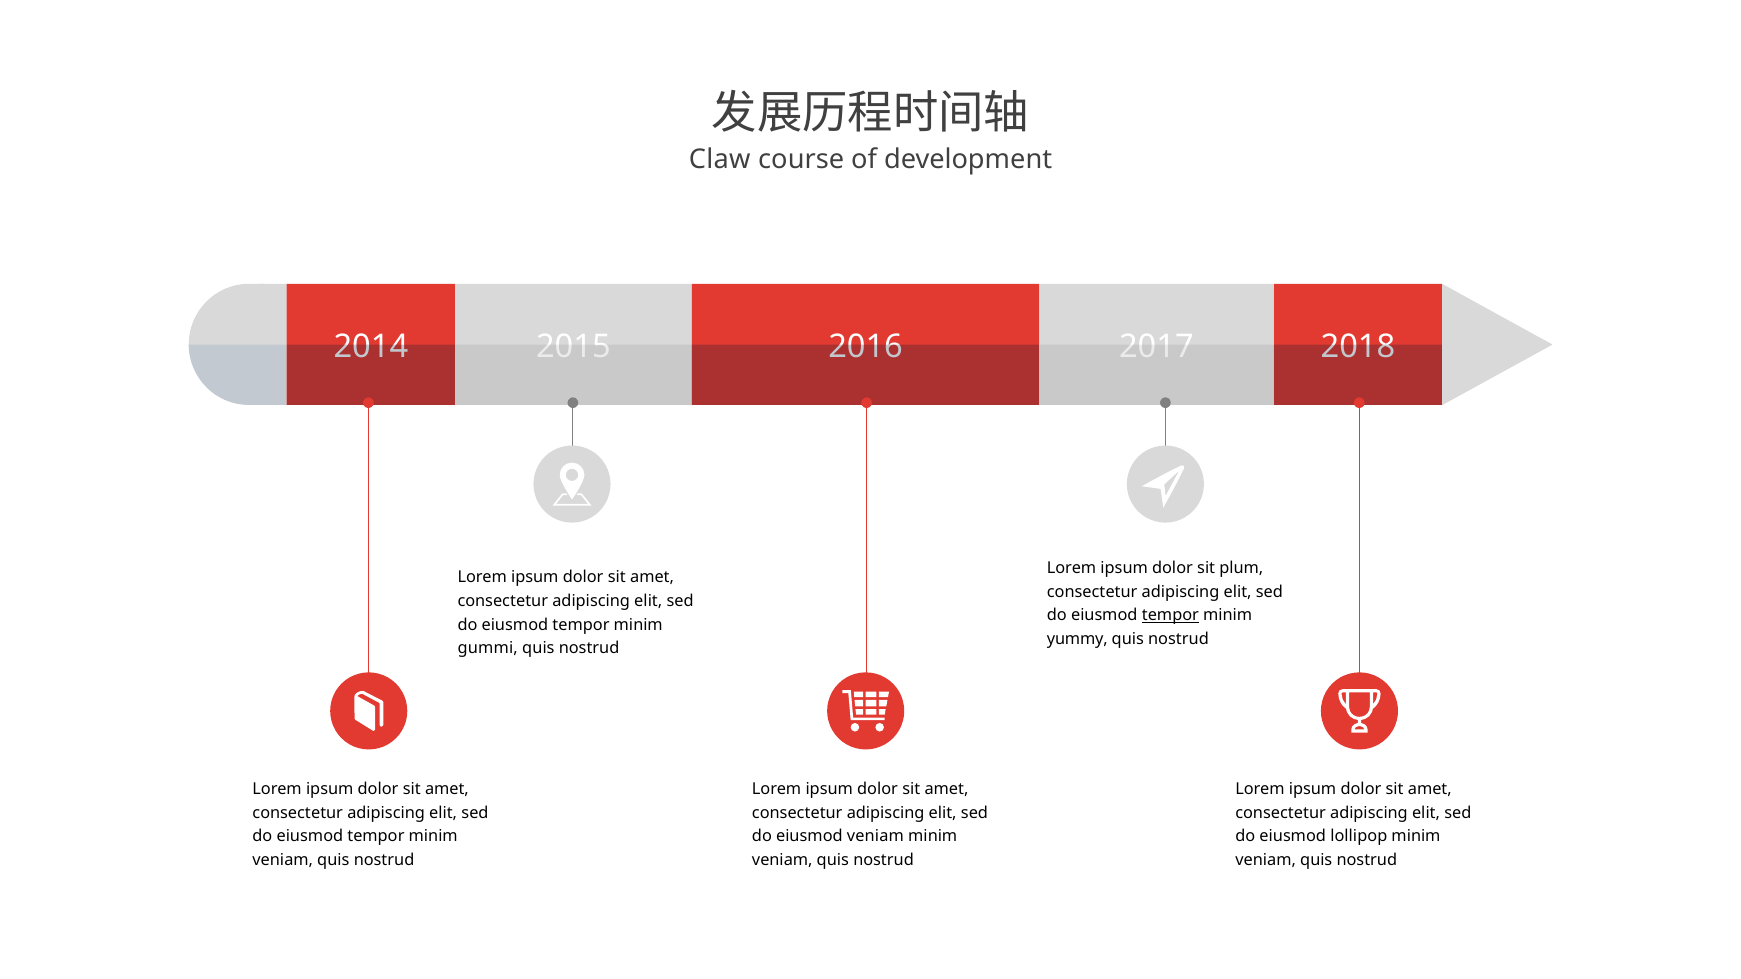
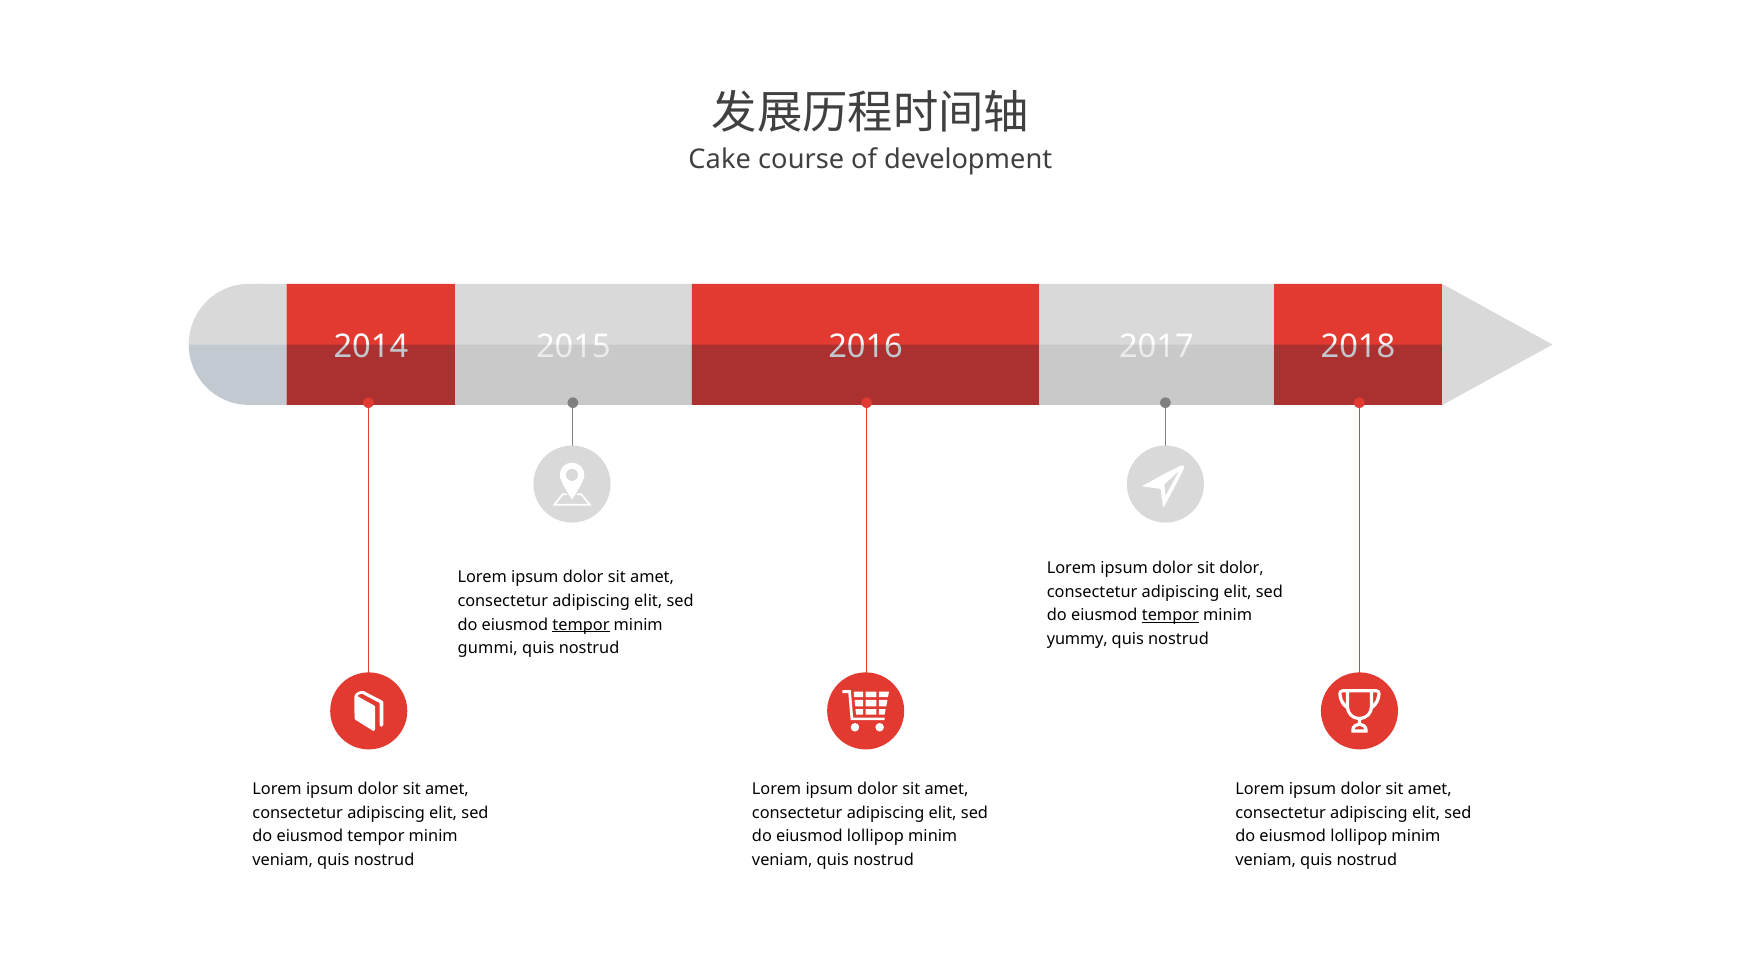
Claw: Claw -> Cake (720, 160)
sit plum: plum -> dolor (1241, 568)
tempor underline: none -> present (581, 625)
veniam: veniam -> lollipop (875, 837)
